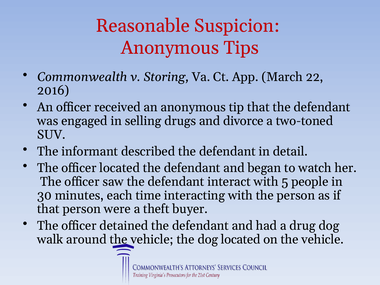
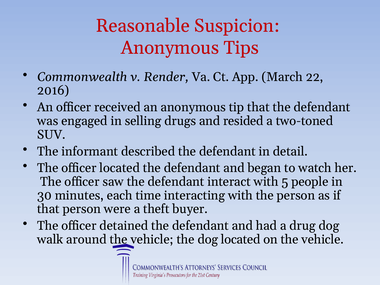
Storing: Storing -> Render (166, 77)
divorce: divorce -> resided (243, 121)
